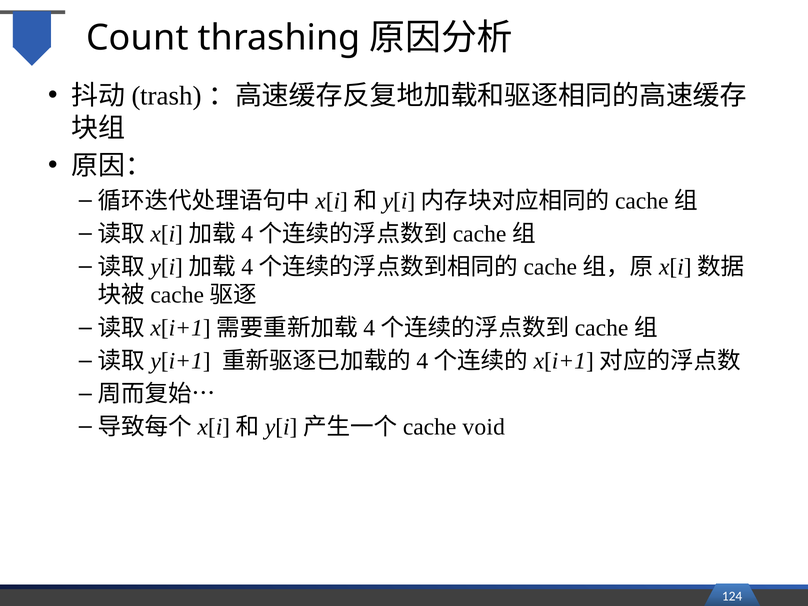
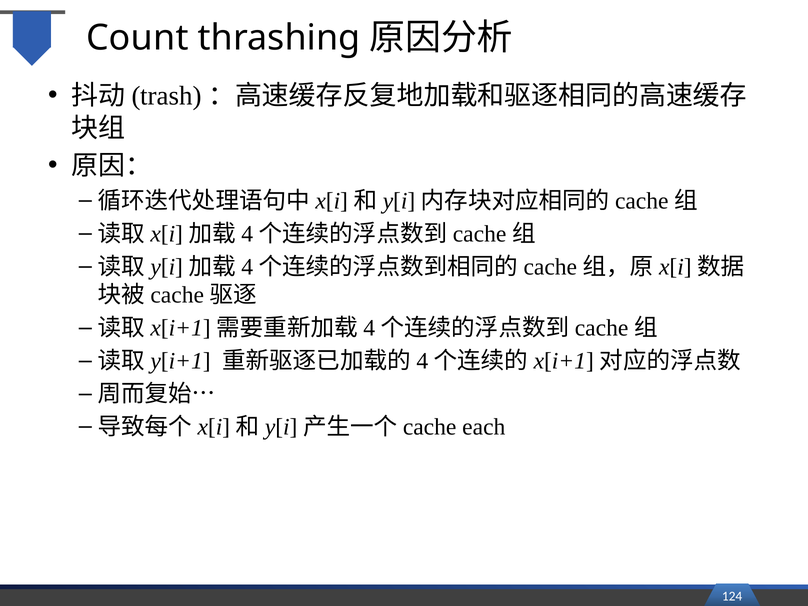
void: void -> each (484, 427)
